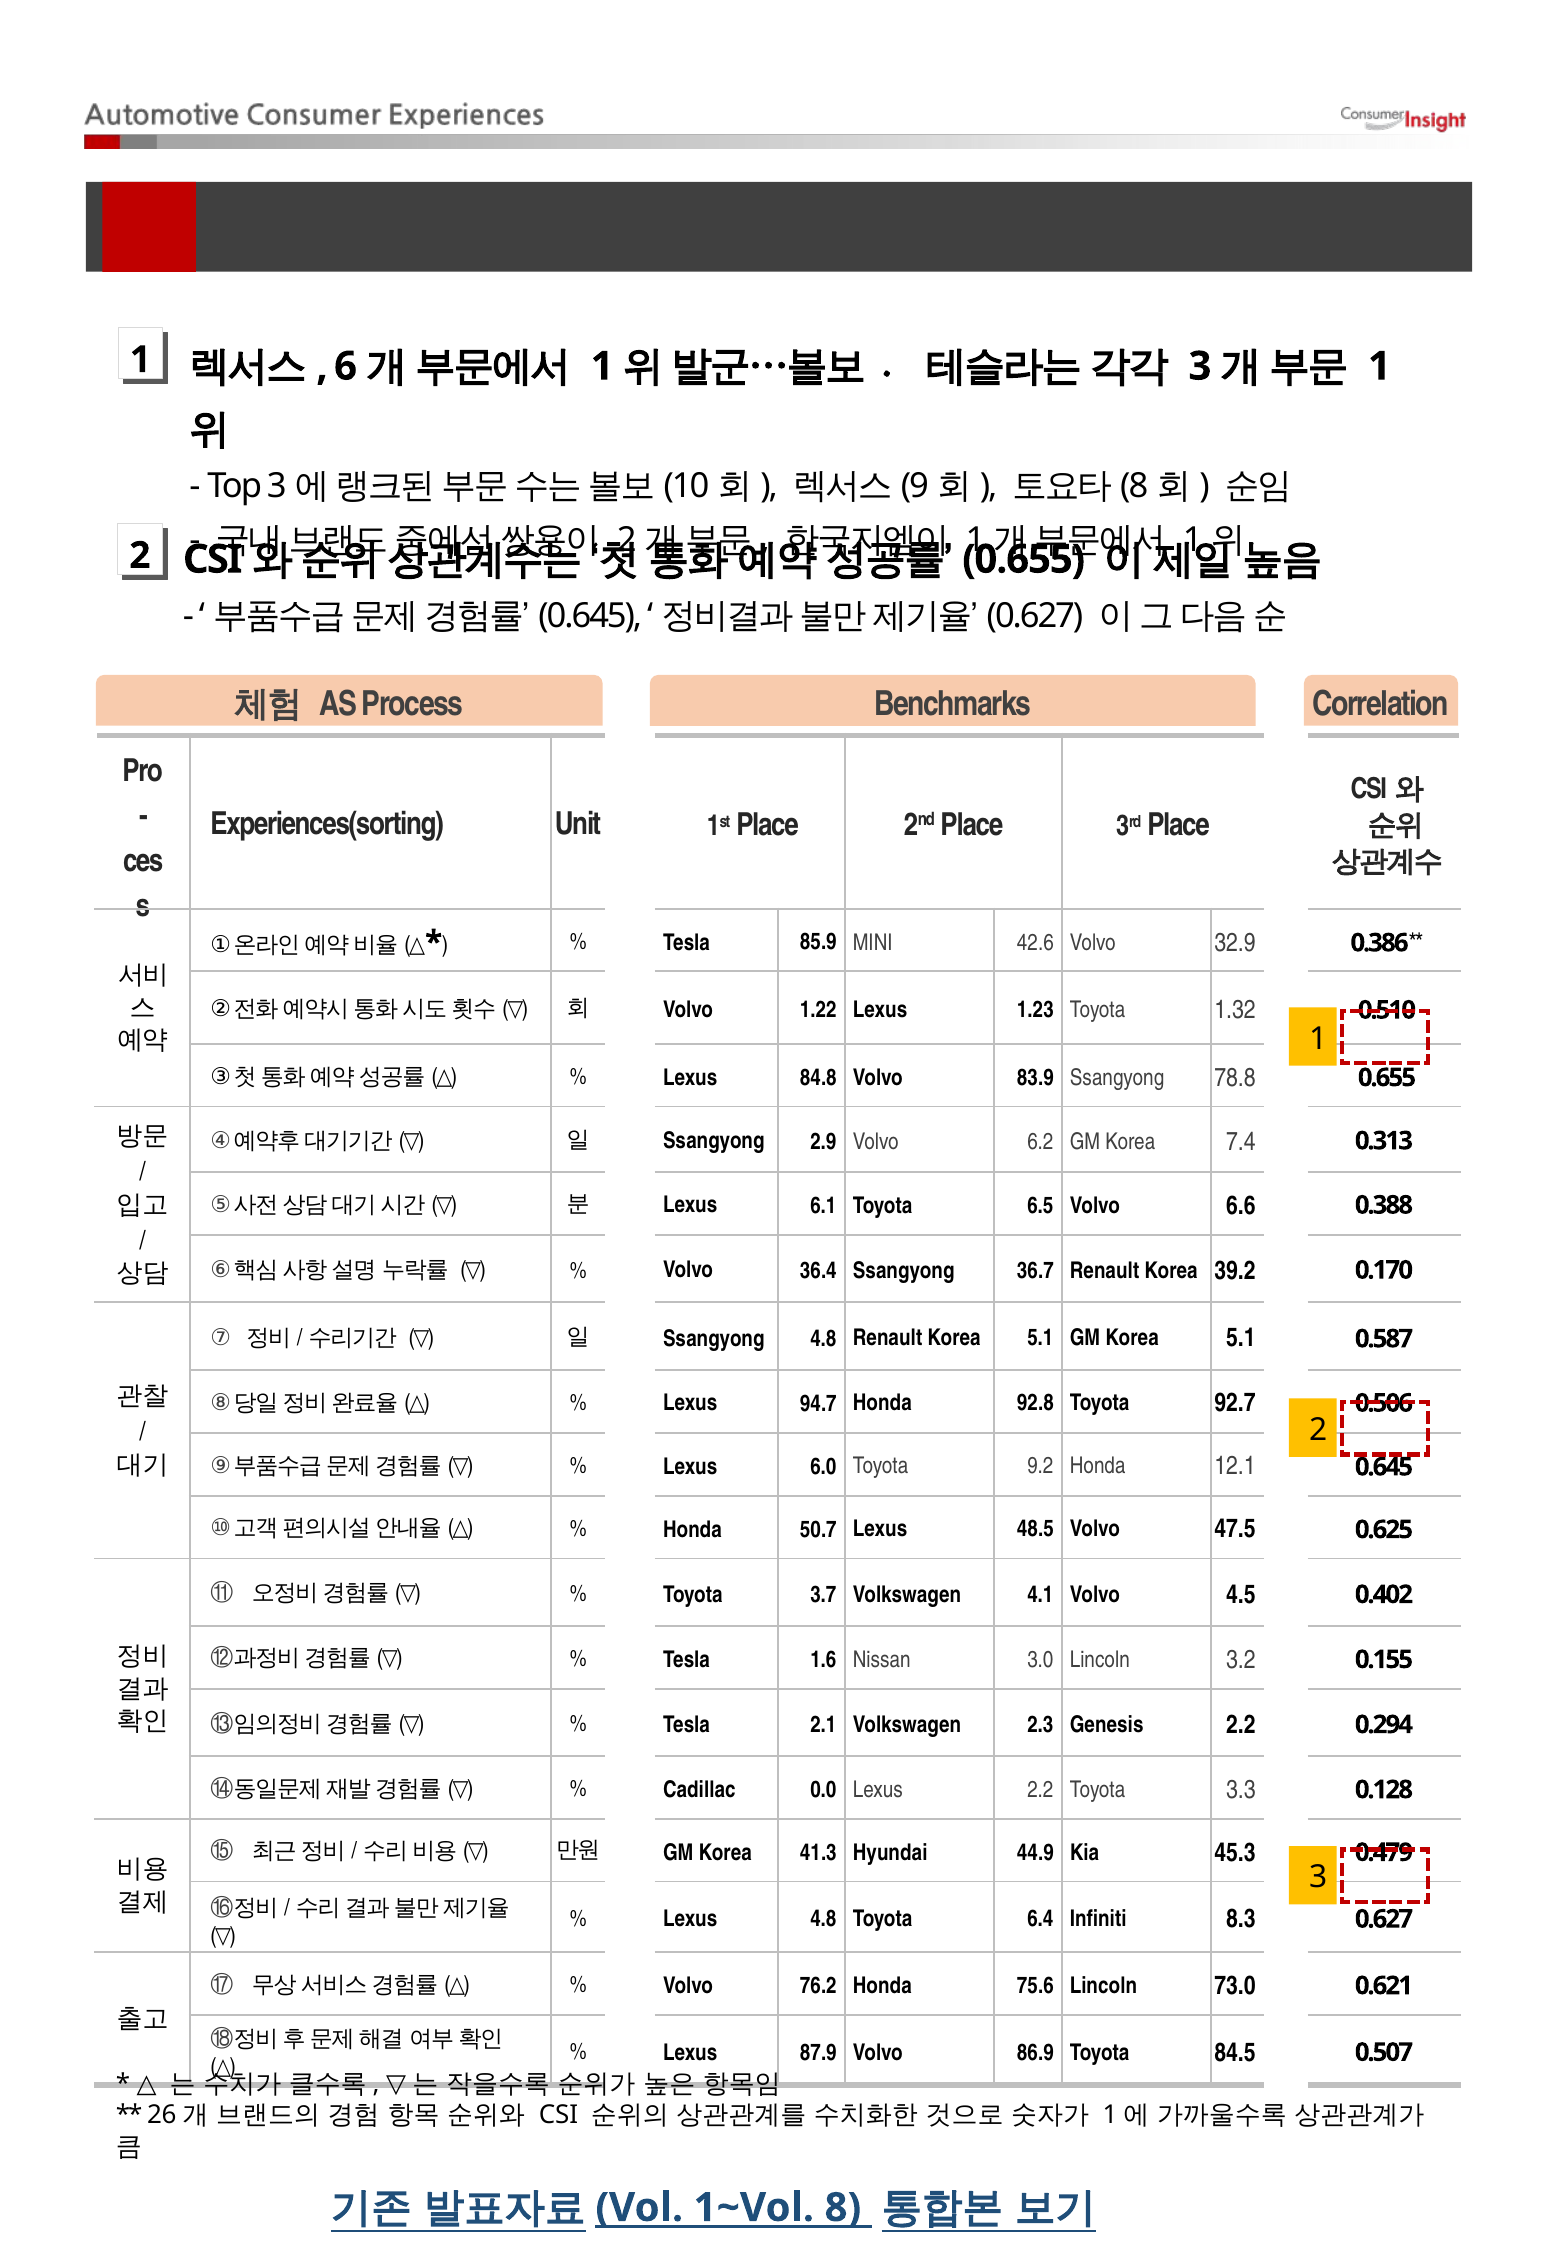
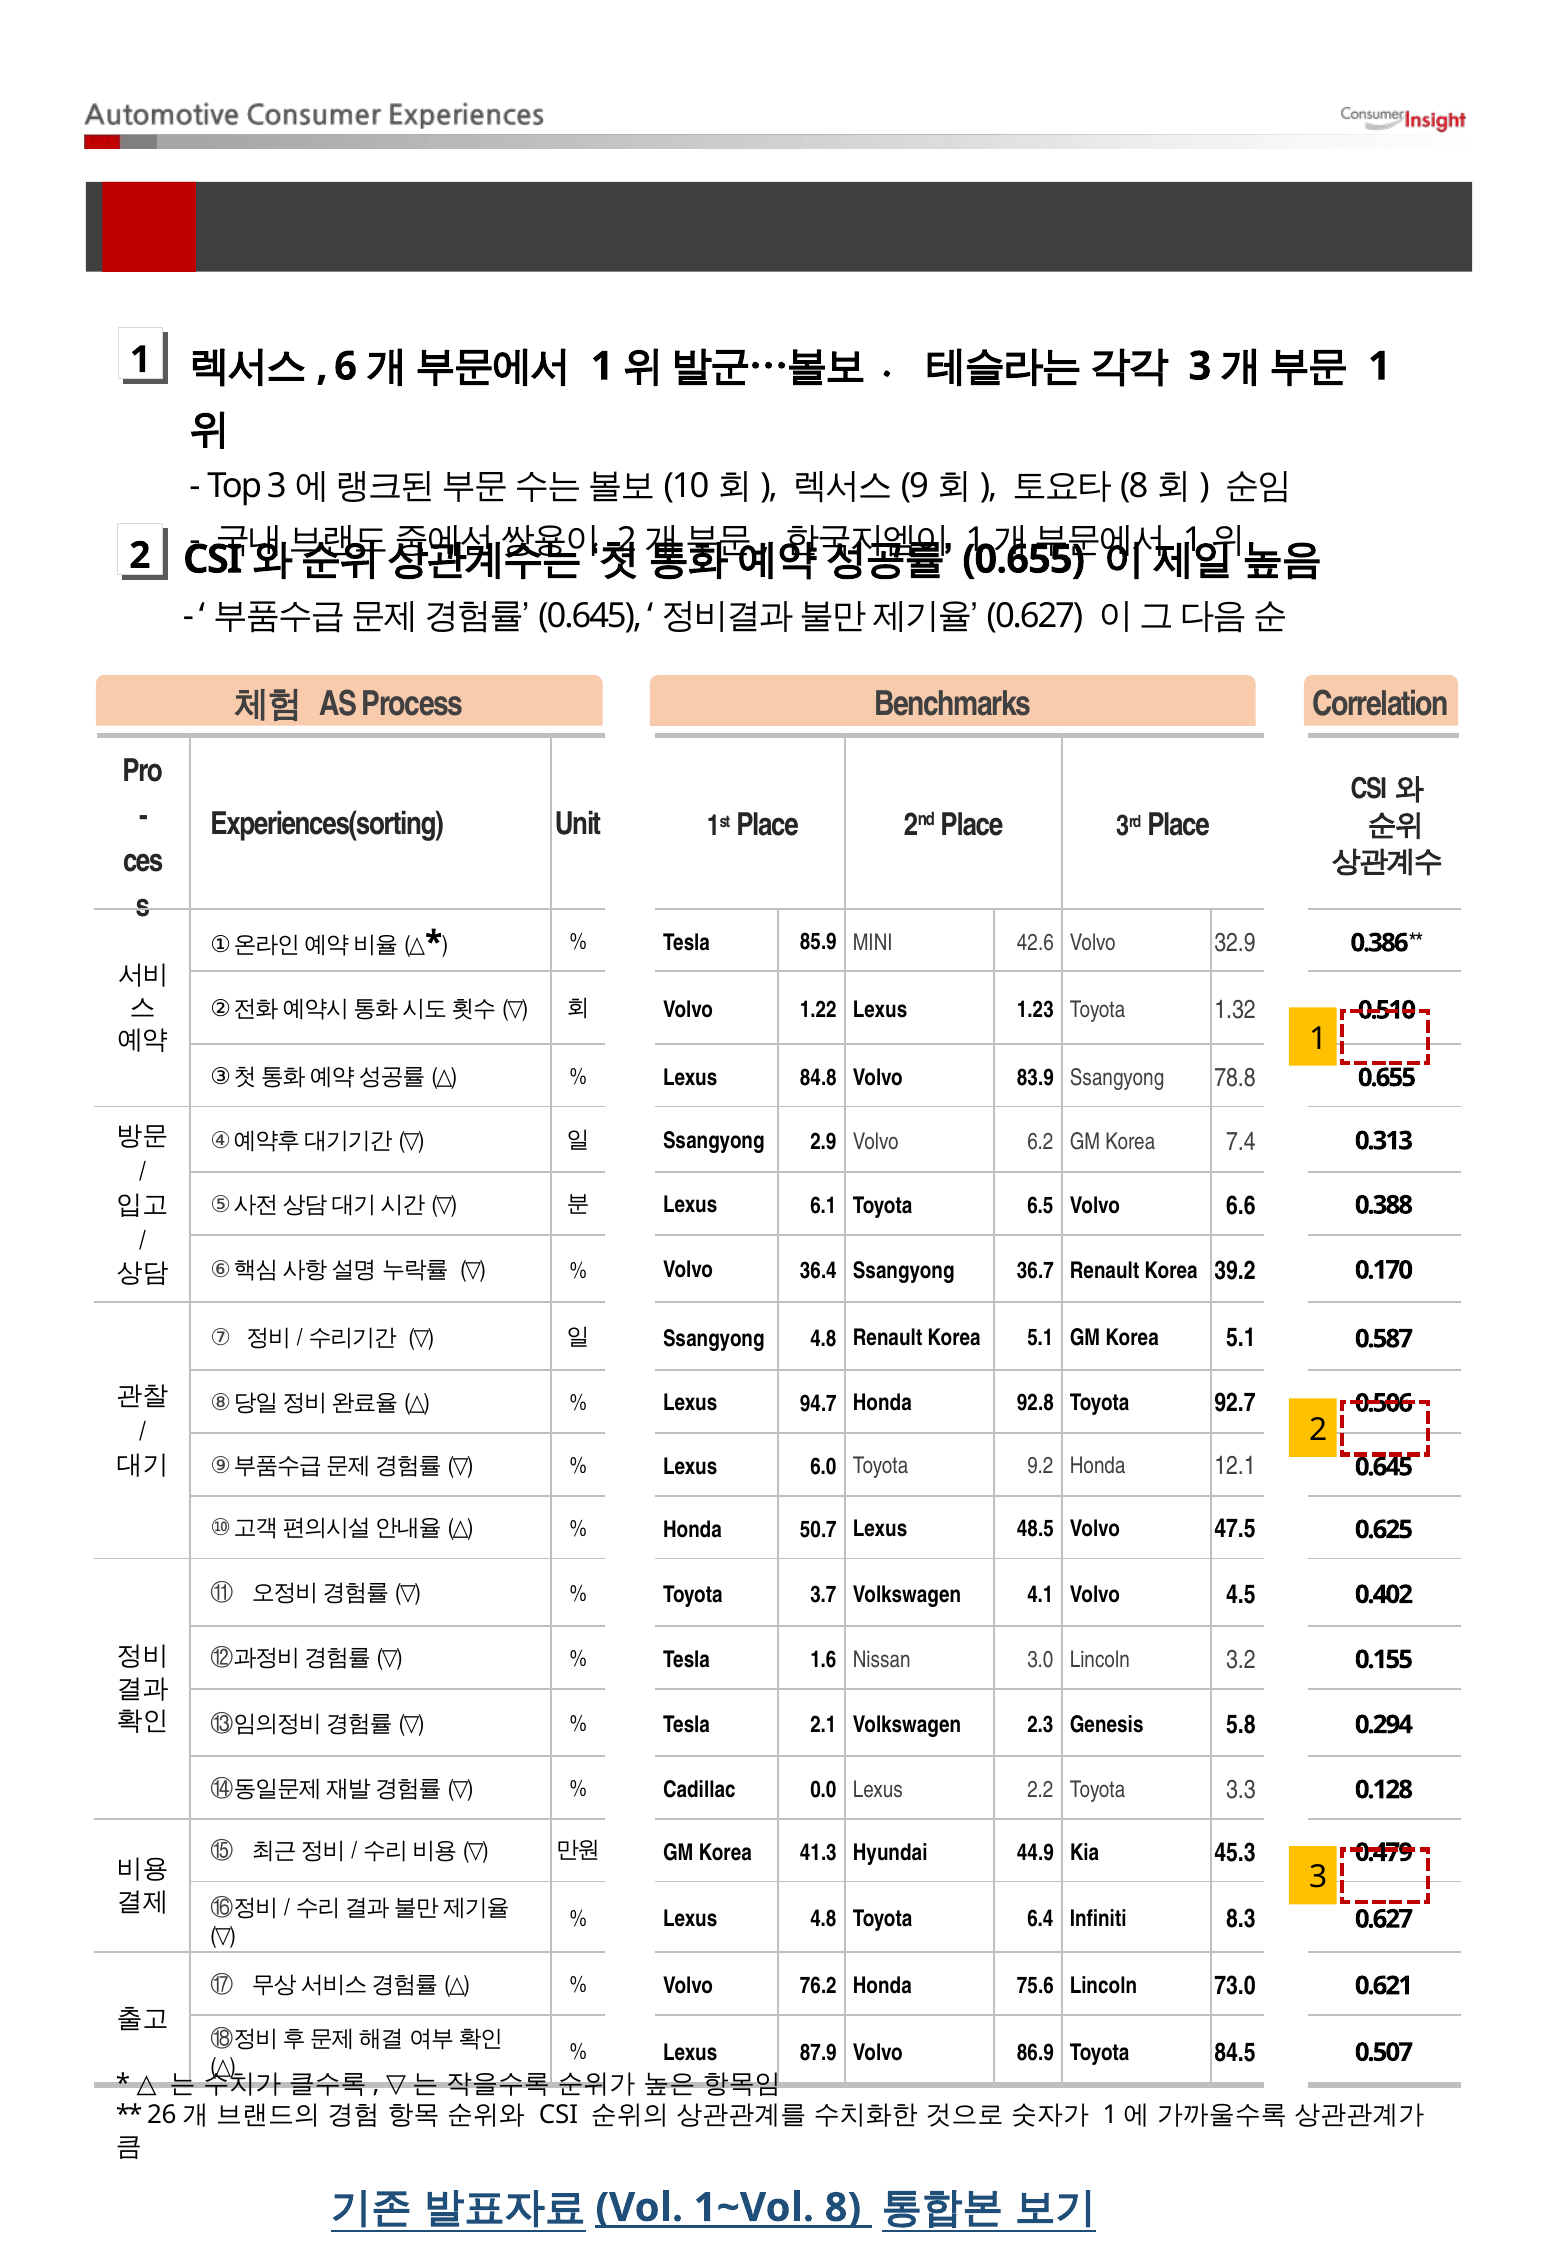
Genesis 2.2: 2.2 -> 5.8 (1241, 1725)
